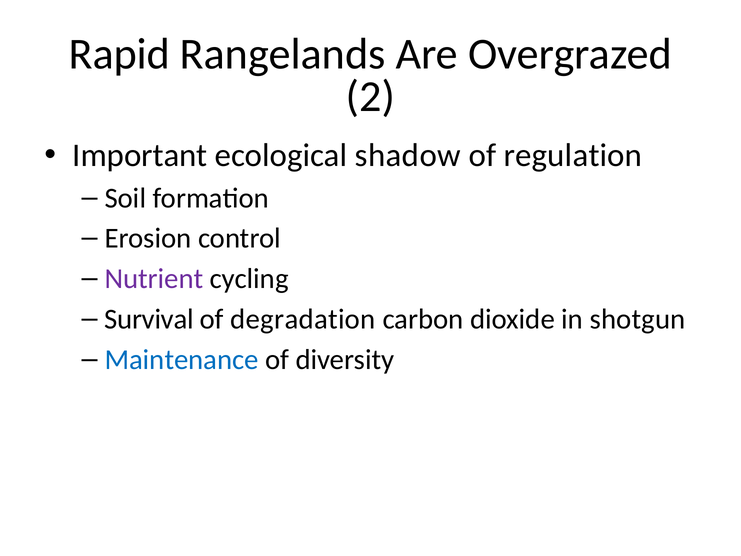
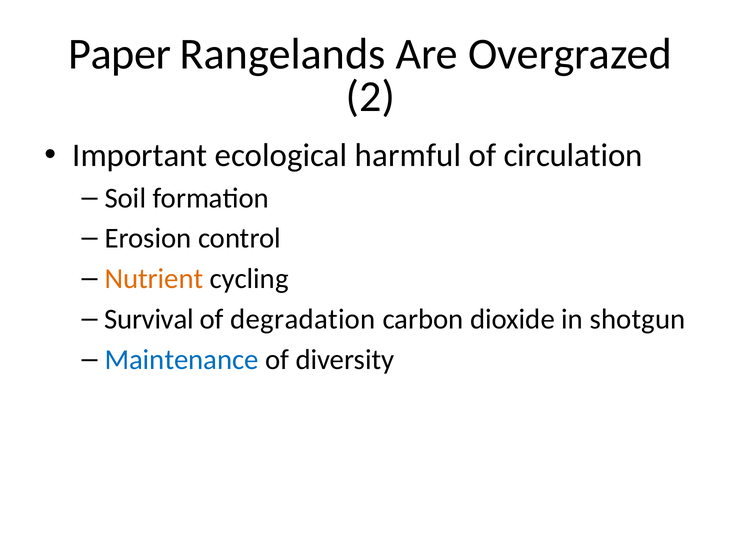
Rapid: Rapid -> Paper (120, 54)
shadow: shadow -> harmful (408, 155)
regulation: regulation -> circulation (573, 155)
Nutrient colour: purple -> orange (154, 279)
